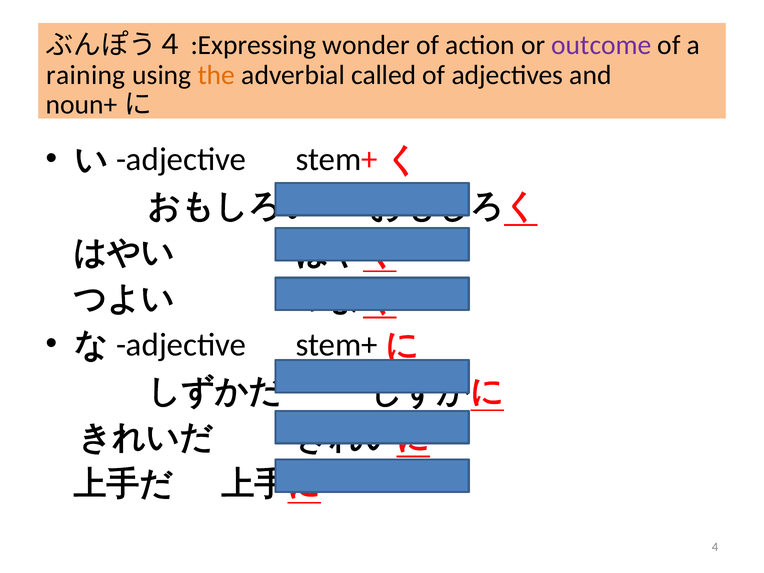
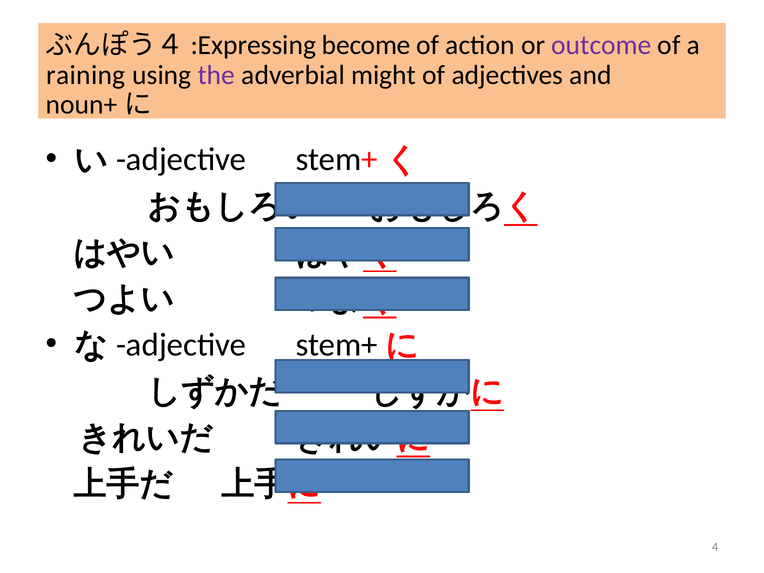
wonder: wonder -> become (366, 45)
the colour: orange -> purple (216, 75)
called: called -> might (384, 75)
